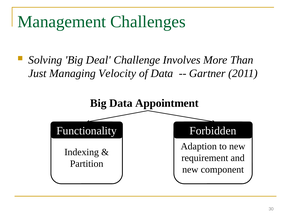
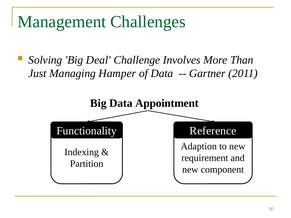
Velocity: Velocity -> Hamper (117, 73)
Forbidden: Forbidden -> Reference (213, 131)
